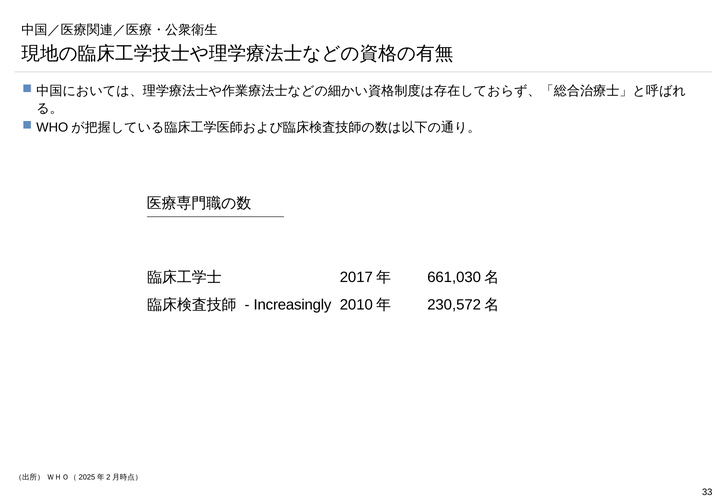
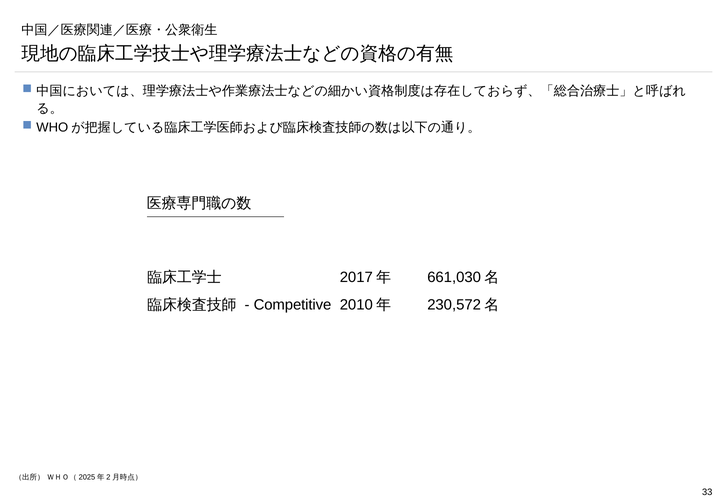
Increasingly: Increasingly -> Competitive (292, 305)
